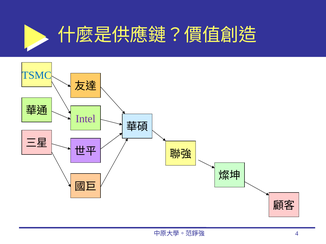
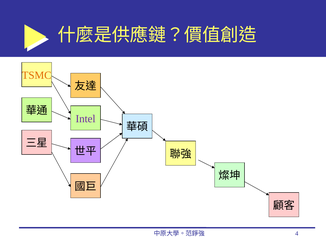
TSMC colour: blue -> orange (37, 75)
